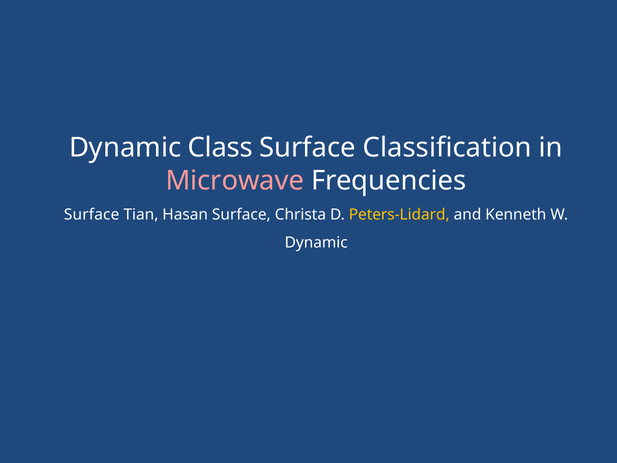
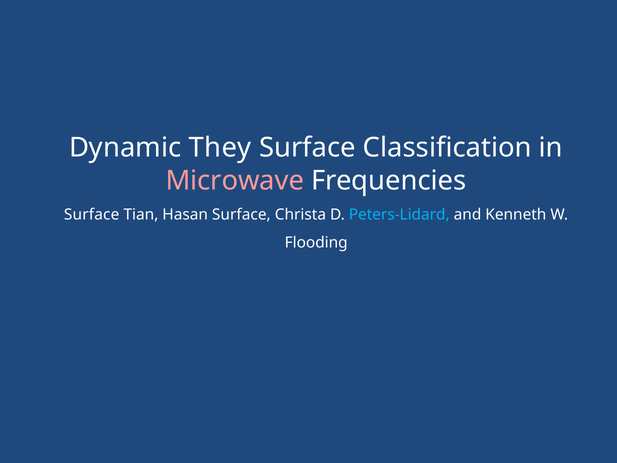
Class: Class -> They (220, 148)
Peters-Lidard colour: yellow -> light blue (399, 215)
Dynamic: Dynamic -> Flooding (316, 243)
